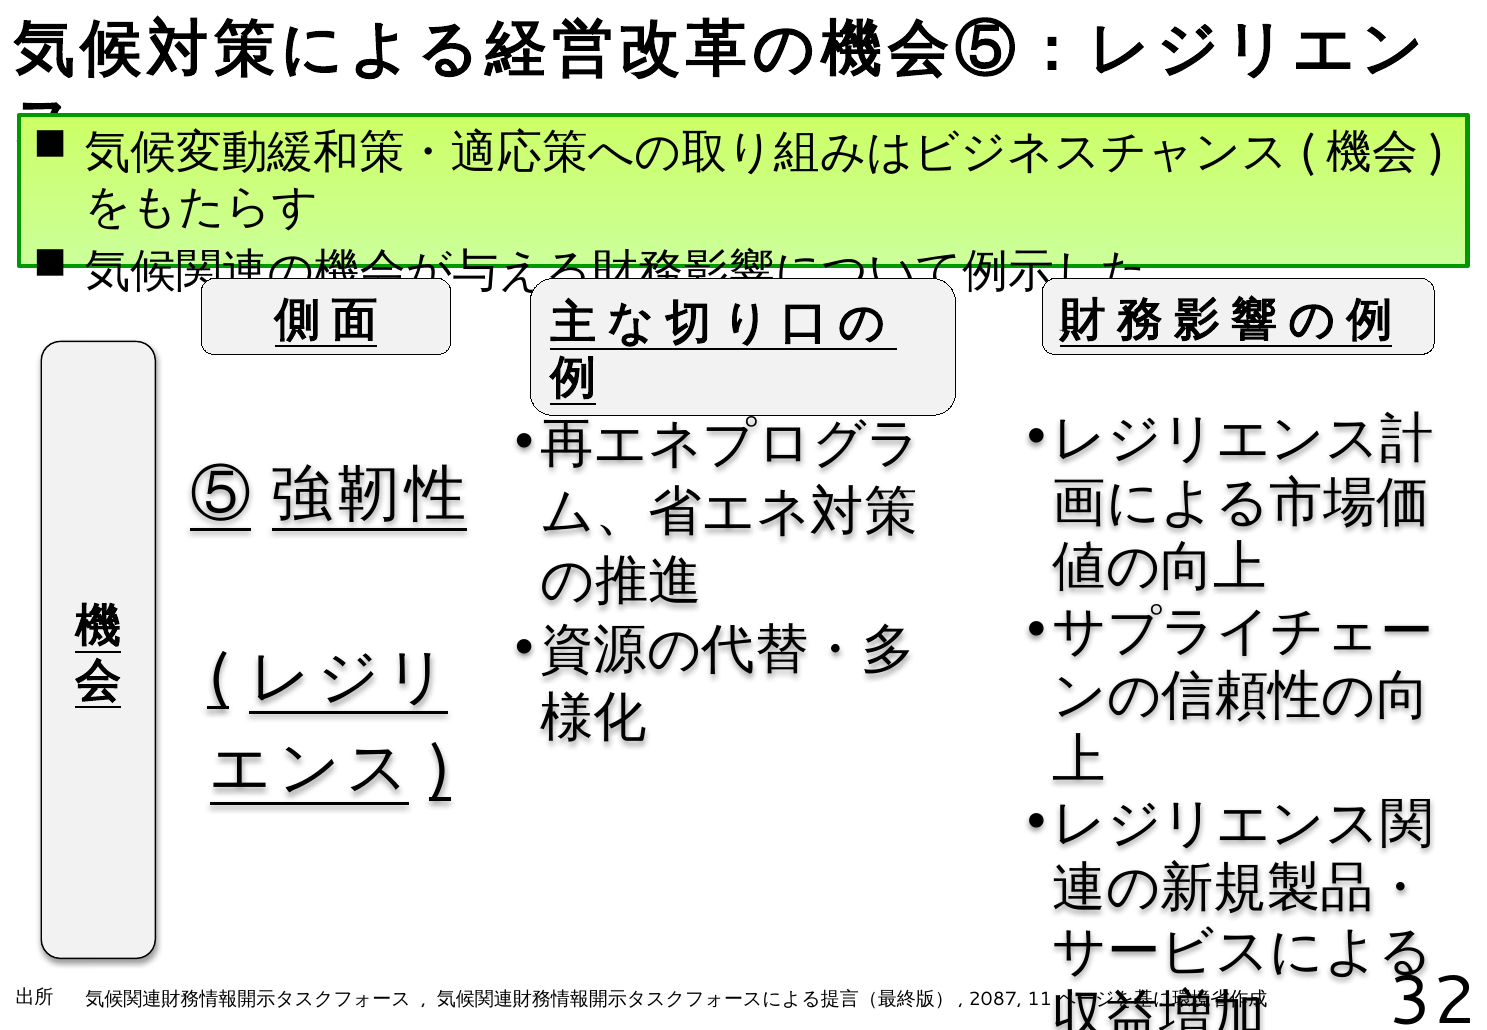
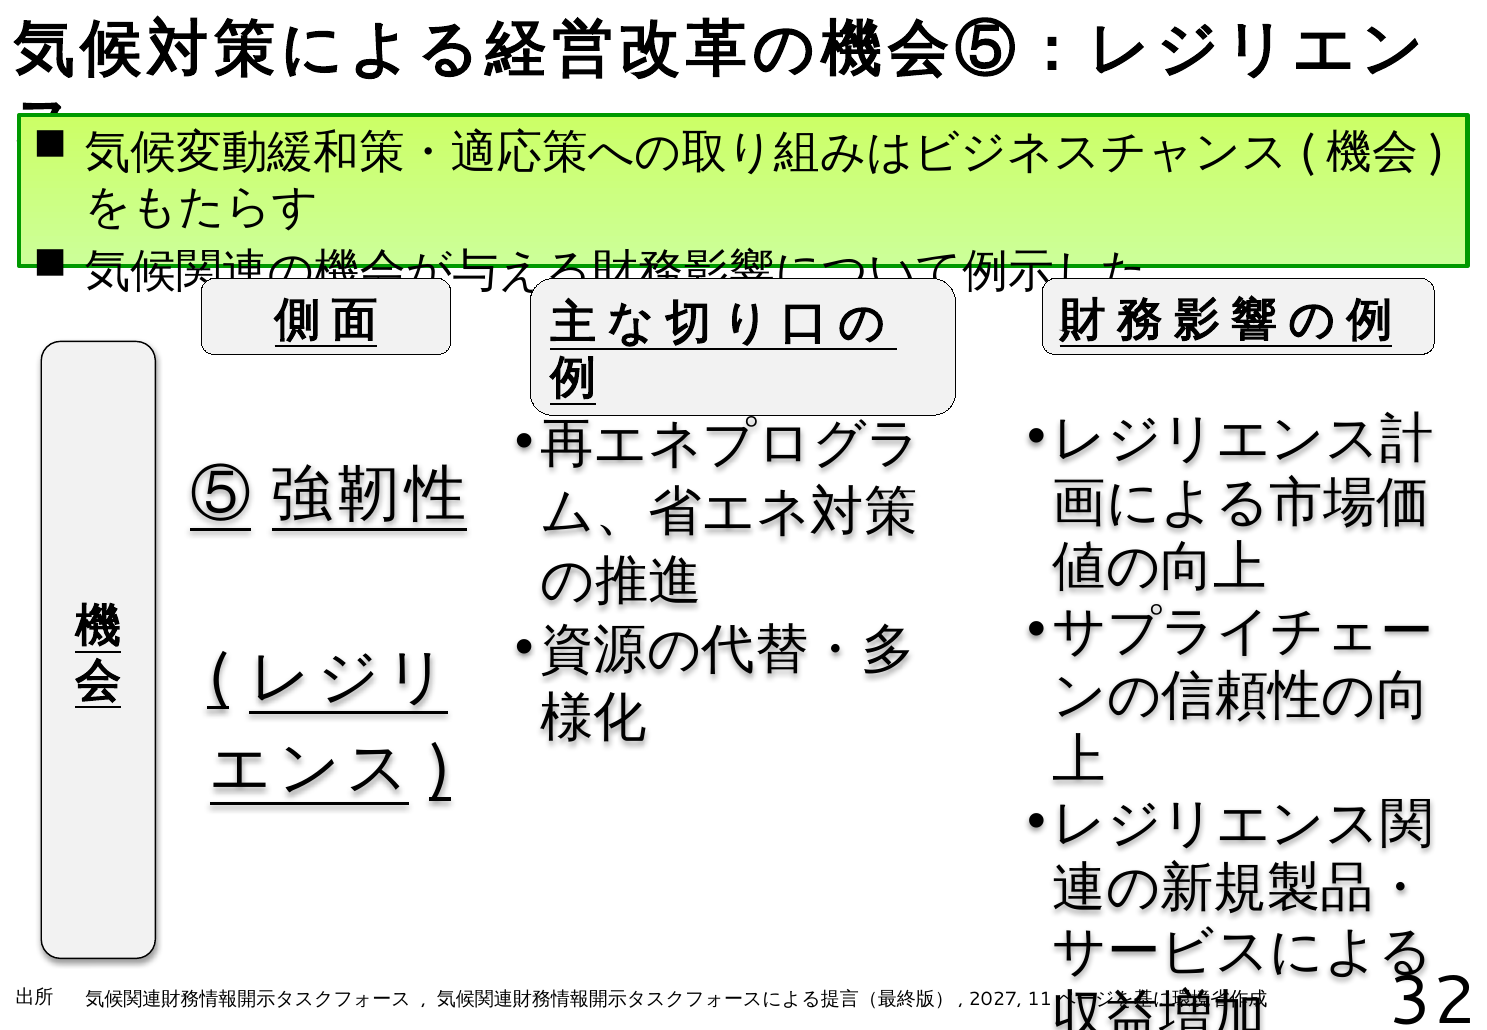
2087: 2087 -> 2027 (995, 999)
